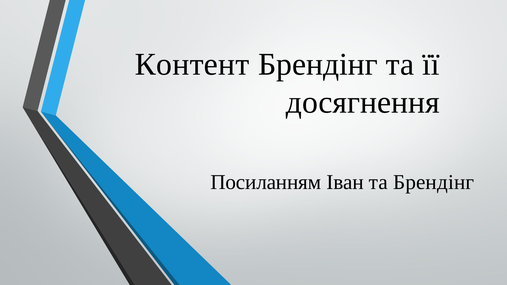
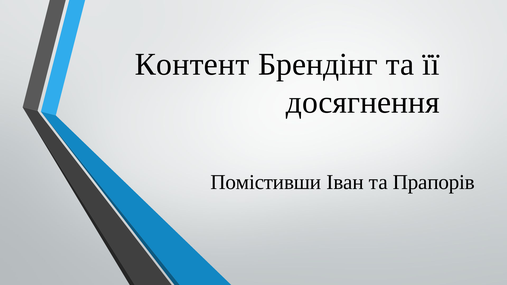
Посиланням: Посиланням -> Помістивши (266, 182)
та Брендінг: Брендінг -> Прапорів (434, 182)
